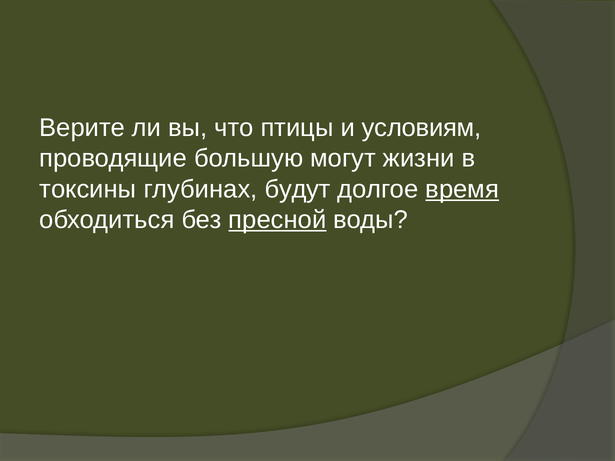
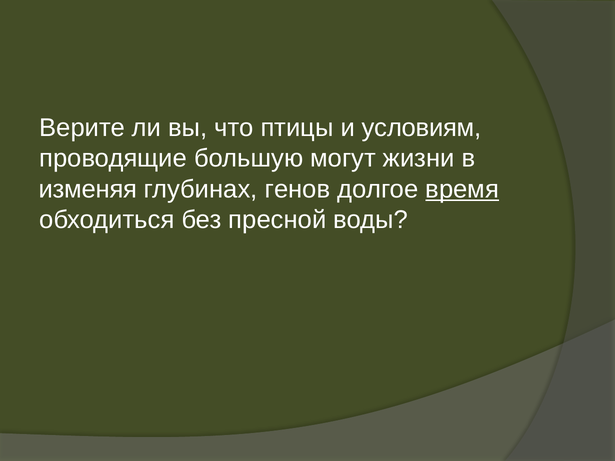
токсины: токсины -> изменяя (88, 189)
будут: будут -> генов (297, 189)
пресной underline: present -> none (277, 220)
